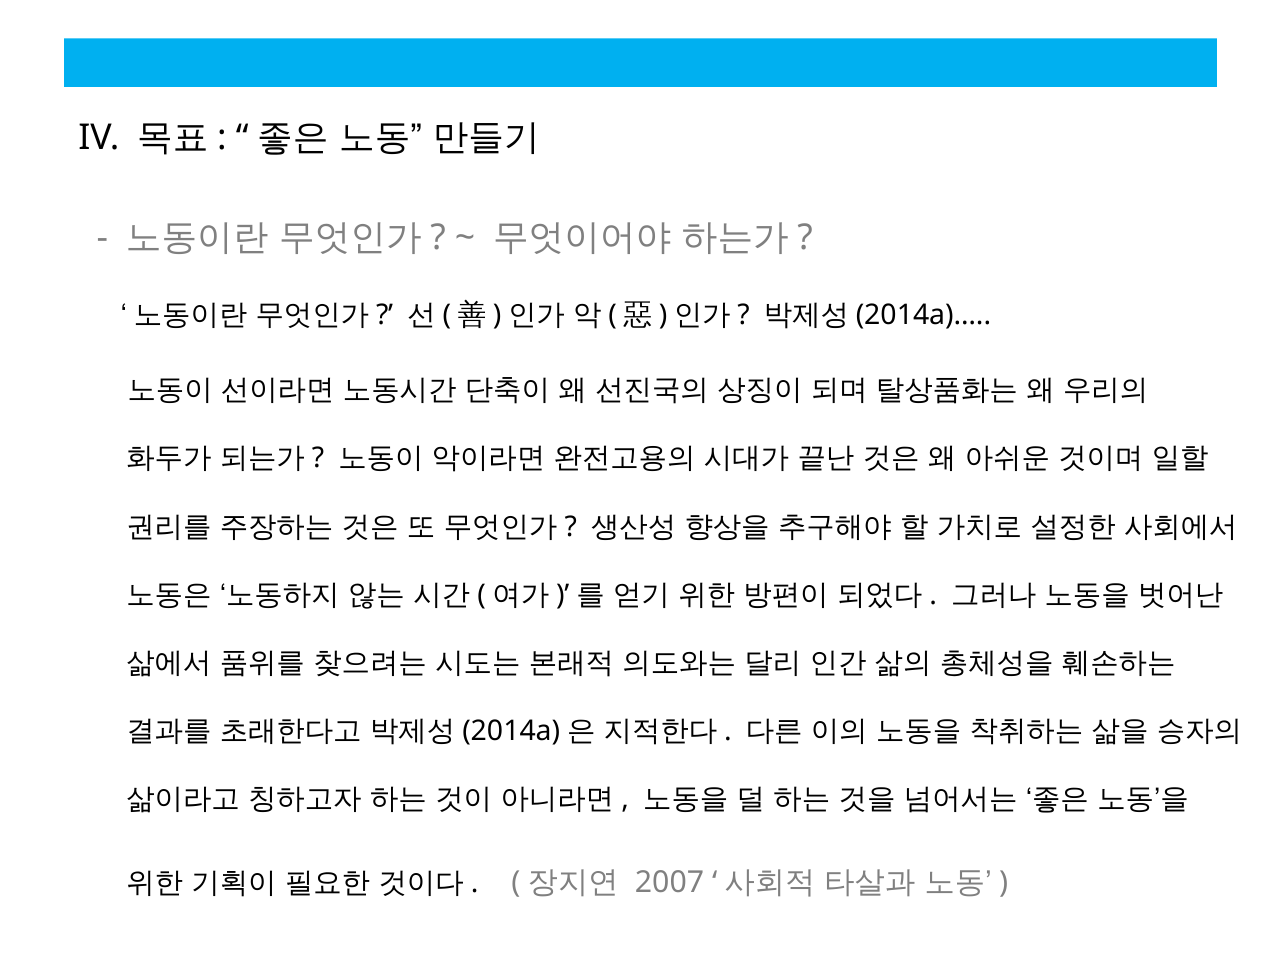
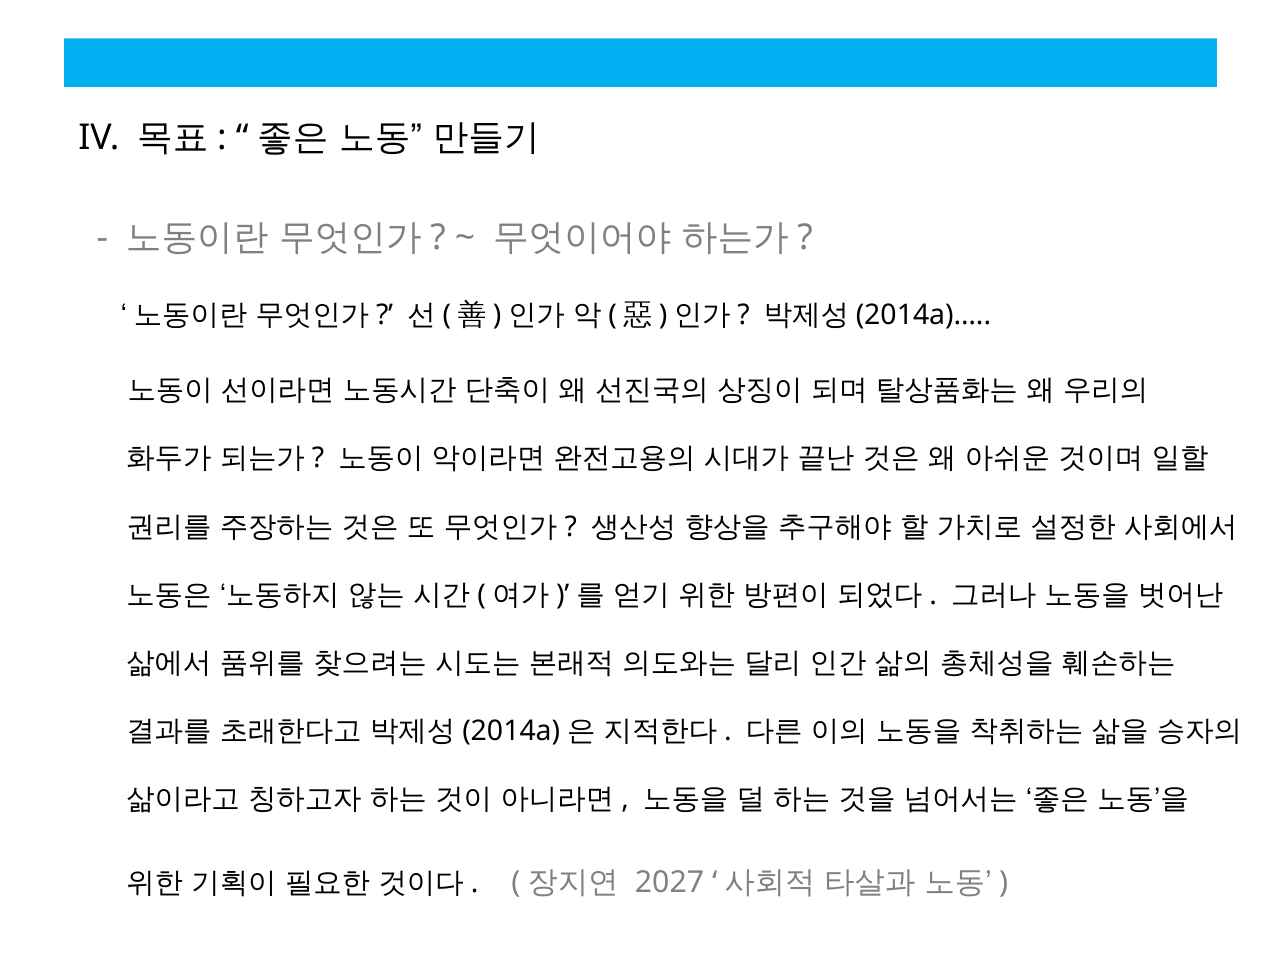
2007: 2007 -> 2027 (670, 883)
